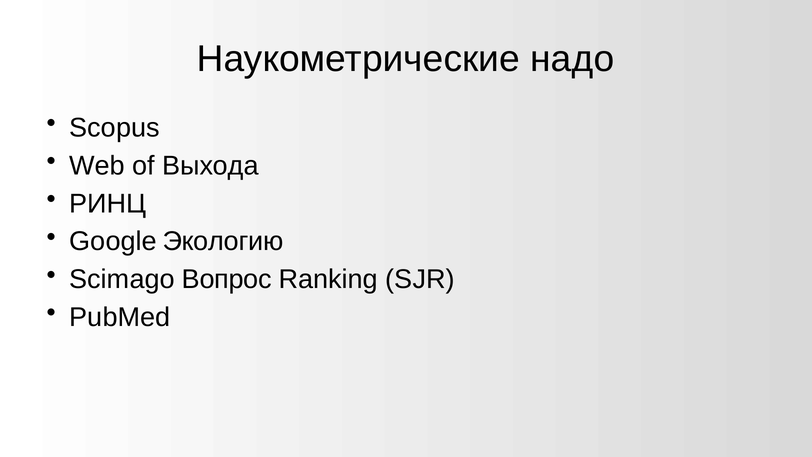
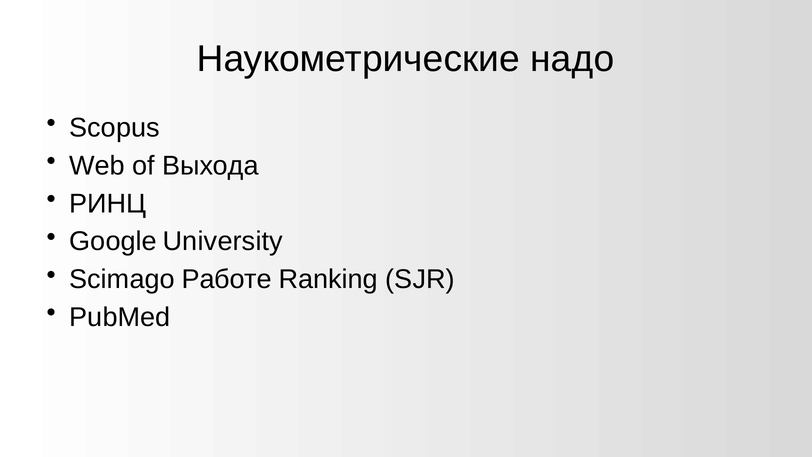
Экологию: Экологию -> University (223, 241)
Вопрос: Вопрос -> Работе (227, 279)
